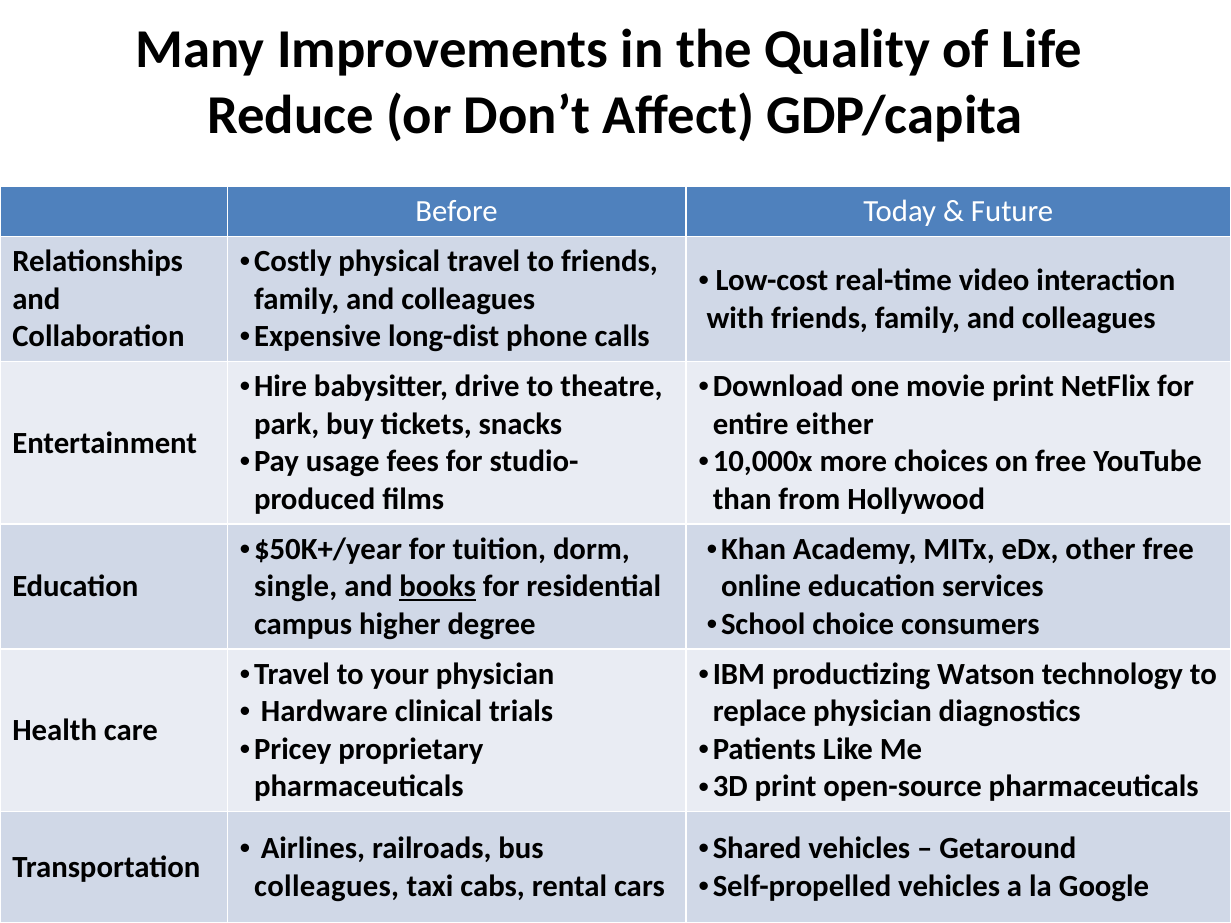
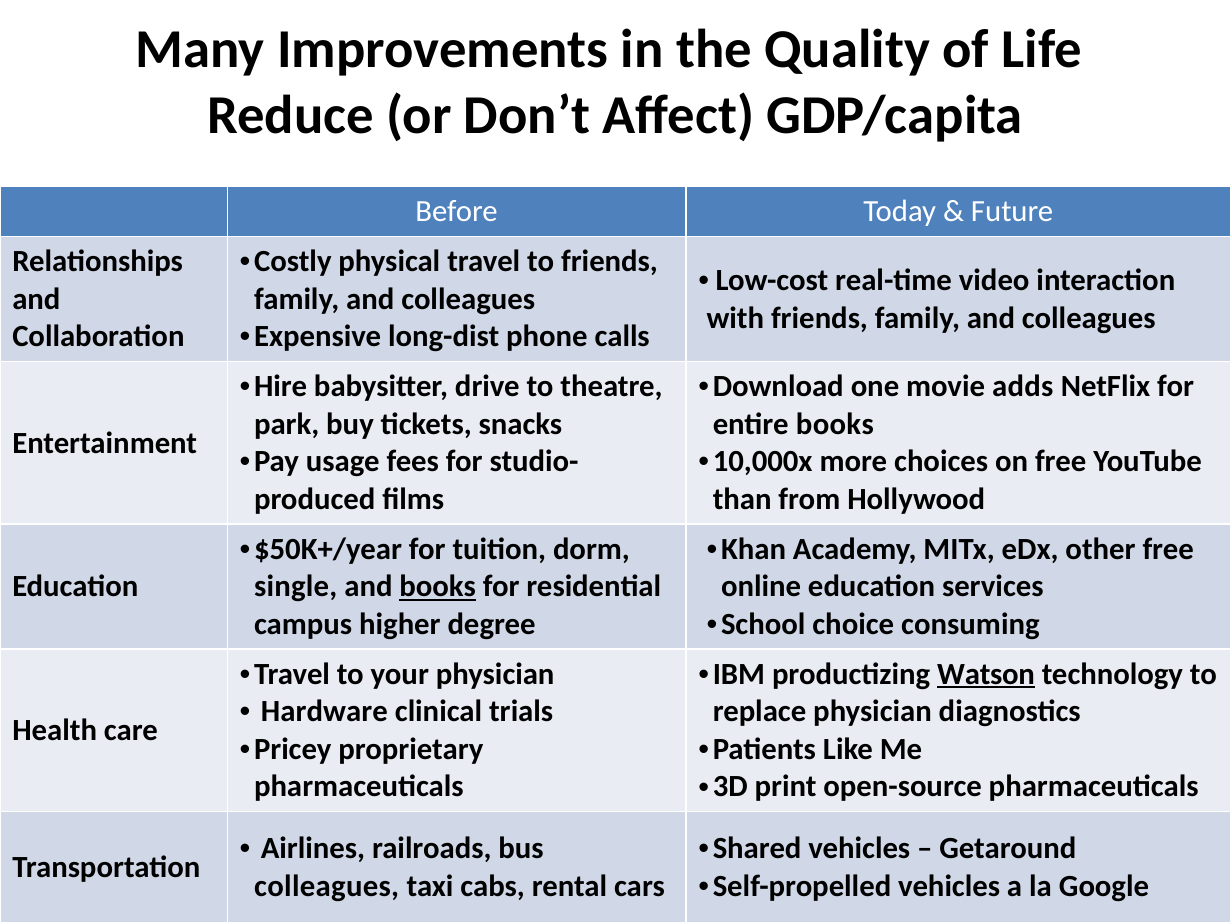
movie print: print -> adds (1023, 387)
entire either: either -> books (835, 424)
consumers: consumers -> consuming (970, 624)
Watson underline: none -> present (986, 674)
